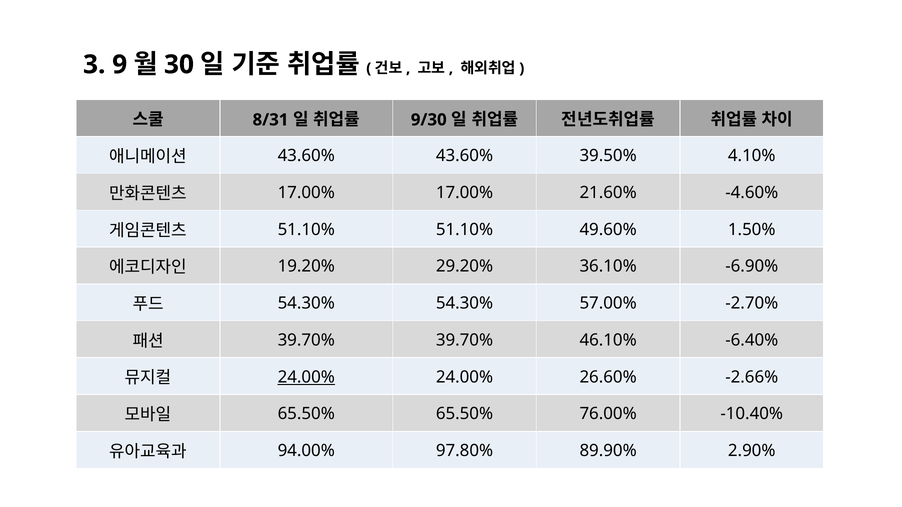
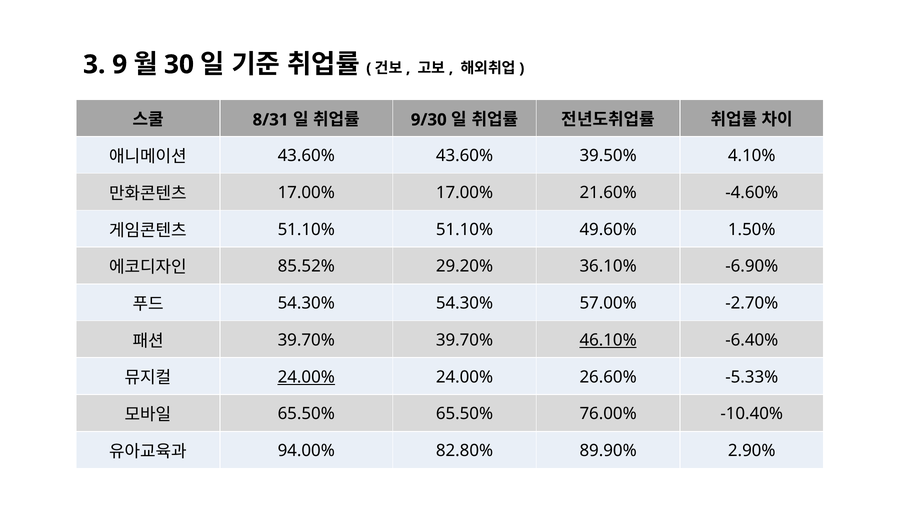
19.20%: 19.20% -> 85.52% (306, 267)
46.10% underline: none -> present (608, 340)
-2.66%: -2.66% -> -5.33% (752, 377)
97.80%: 97.80% -> 82.80% (465, 451)
